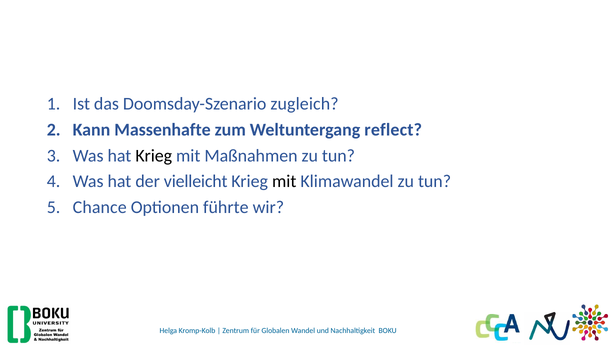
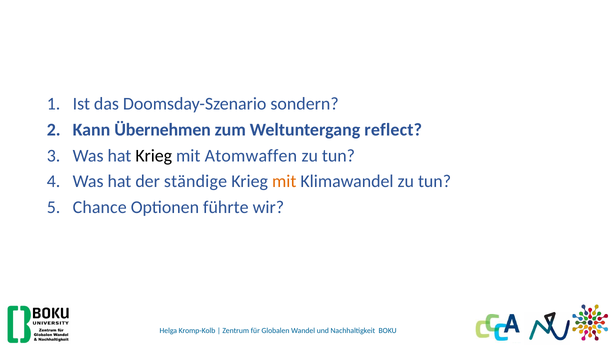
zugleich: zugleich -> sondern (305, 104)
Massenhafte: Massenhafte -> Übernehmen (163, 130)
Maßnahmen: Maßnahmen -> Atomwaffen (251, 155)
vielleicht: vielleicht -> ständige (196, 181)
mit colour: black -> orange (284, 181)
